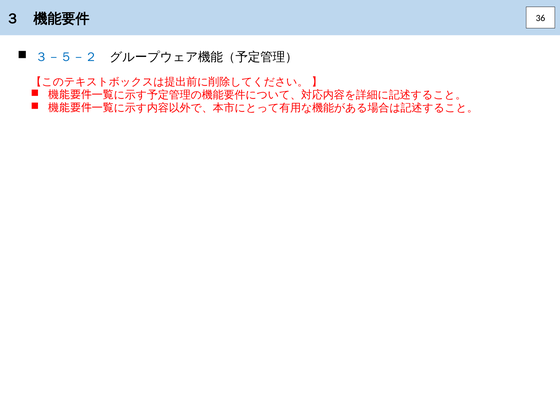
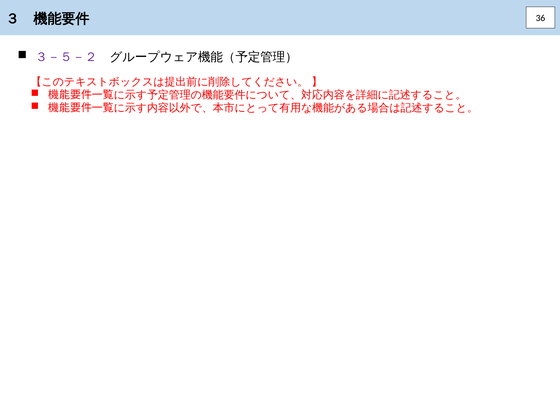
３－５－２ colour: blue -> purple (66, 57)
